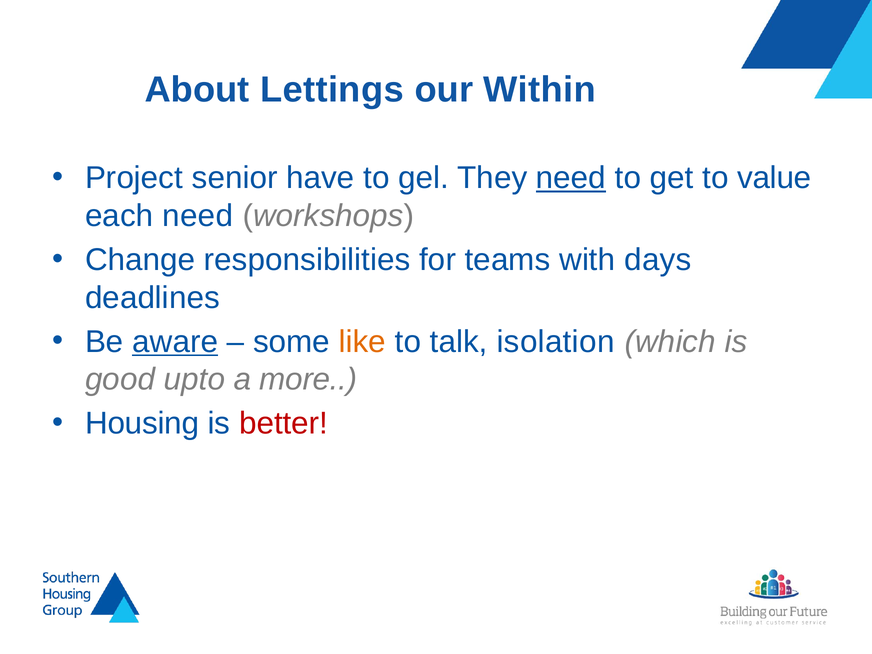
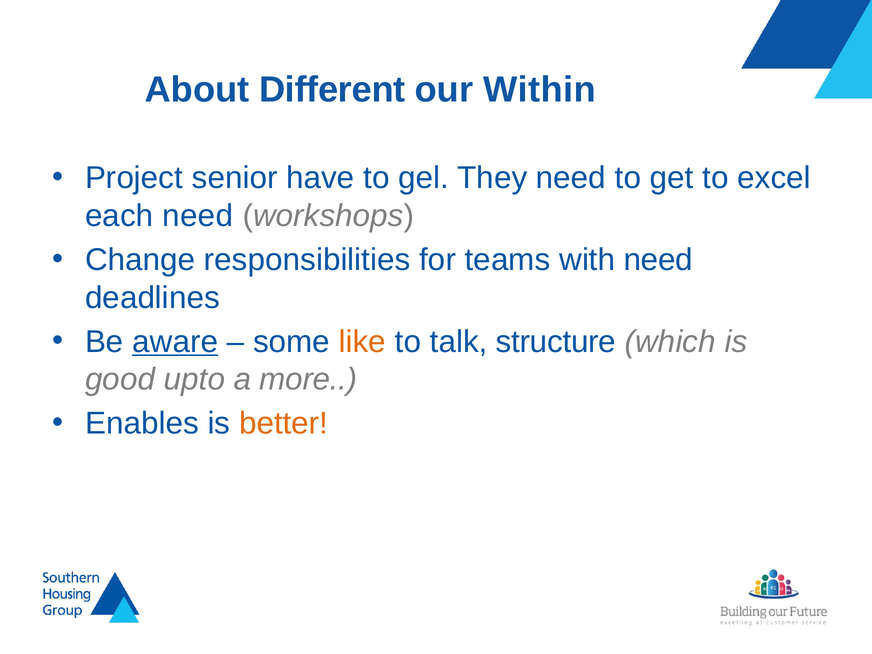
Lettings: Lettings -> Different (332, 90)
need underline: present -> none (571, 178)
value: value -> excel (774, 178)
with days: days -> need (658, 260)
isolation: isolation -> structure (556, 342)
Housing: Housing -> Enables (142, 423)
better colour: red -> orange (284, 423)
